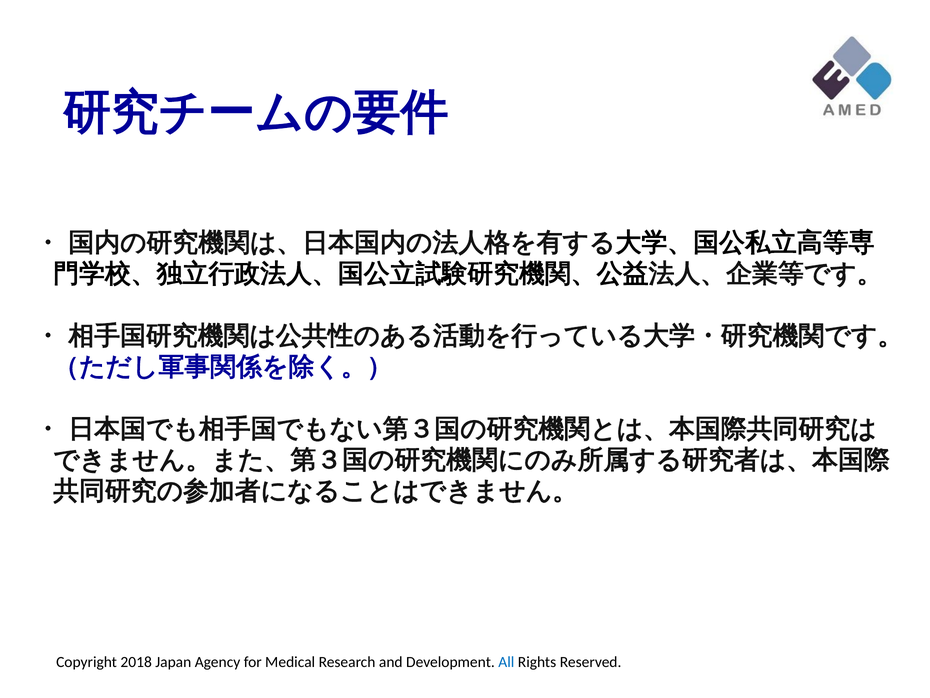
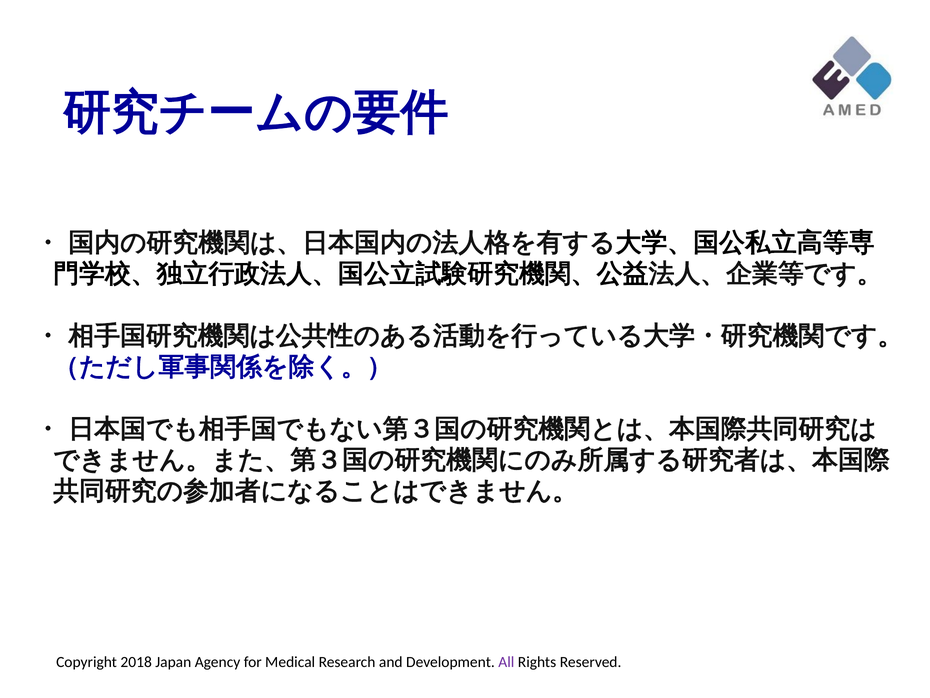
All colour: blue -> purple (506, 661)
